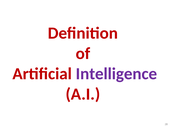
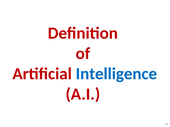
Intelligence colour: purple -> blue (116, 74)
